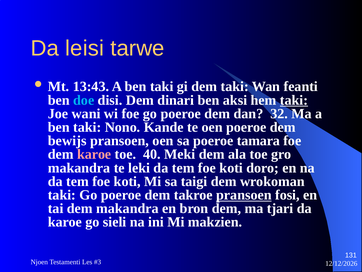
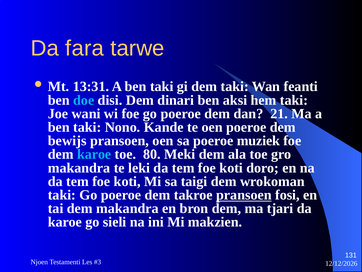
leisi: leisi -> fara (85, 48)
13:43: 13:43 -> 13:31 (91, 86)
taki underline: present -> none (294, 100)
32: 32 -> 21 (279, 113)
tamara: tamara -> muziek (258, 141)
karoe colour: pink -> light blue (94, 154)
40: 40 -> 80 (152, 154)
